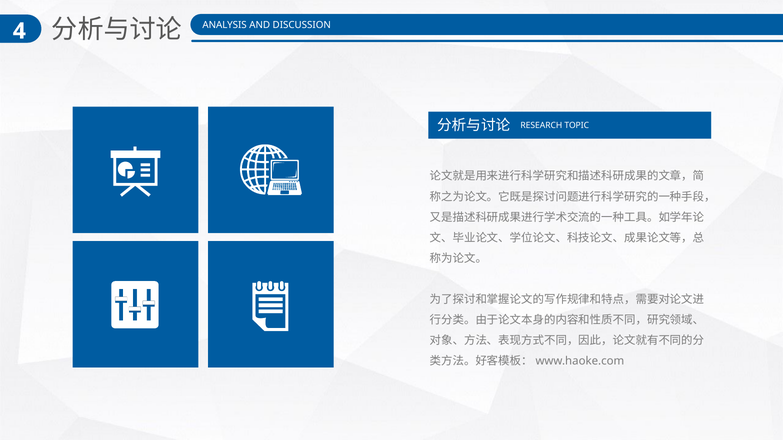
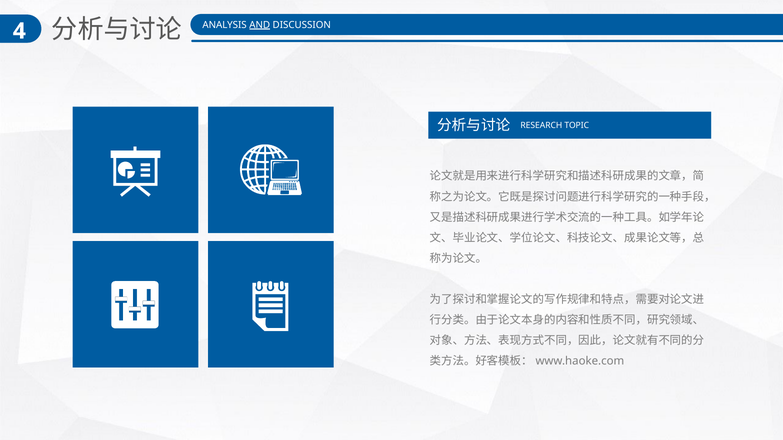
AND underline: none -> present (260, 25)
